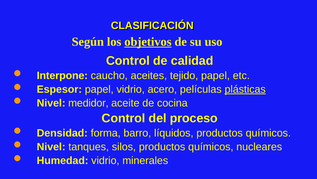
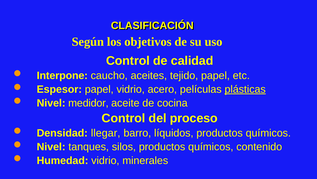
objetivos underline: present -> none (148, 42)
forma: forma -> llegar (106, 133)
nucleares: nucleares -> contenido (259, 146)
